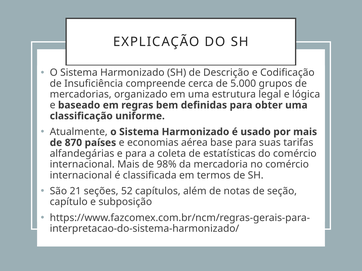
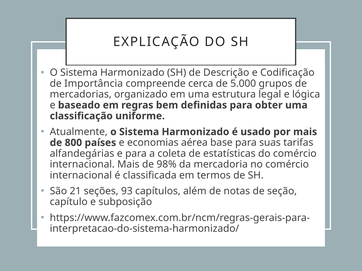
Insuficiência: Insuficiência -> Importância (94, 84)
870: 870 -> 800 (73, 143)
52: 52 -> 93 (127, 191)
